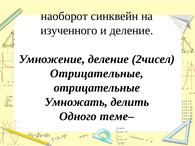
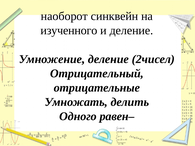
Отрицательные: Отрицательные -> Отрицательный (97, 73)
теме–: теме– -> равен– (117, 116)
